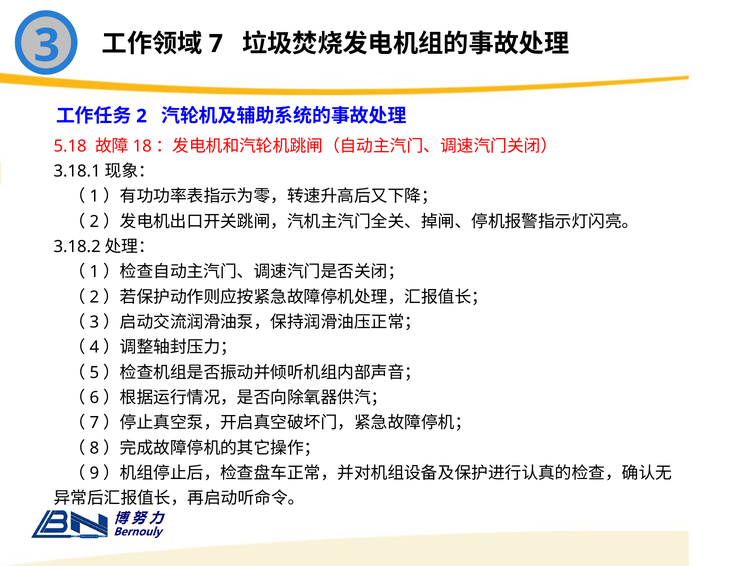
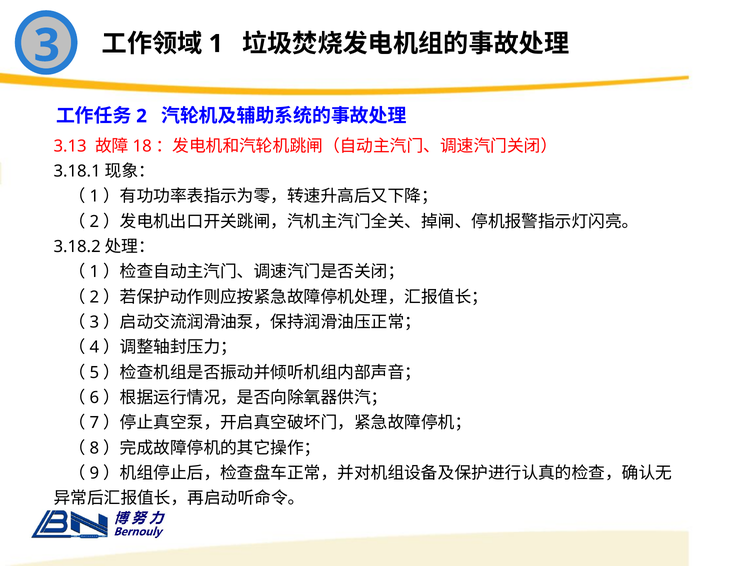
7: 7 -> 1 (216, 44)
5.18: 5.18 -> 3.13 (70, 146)
